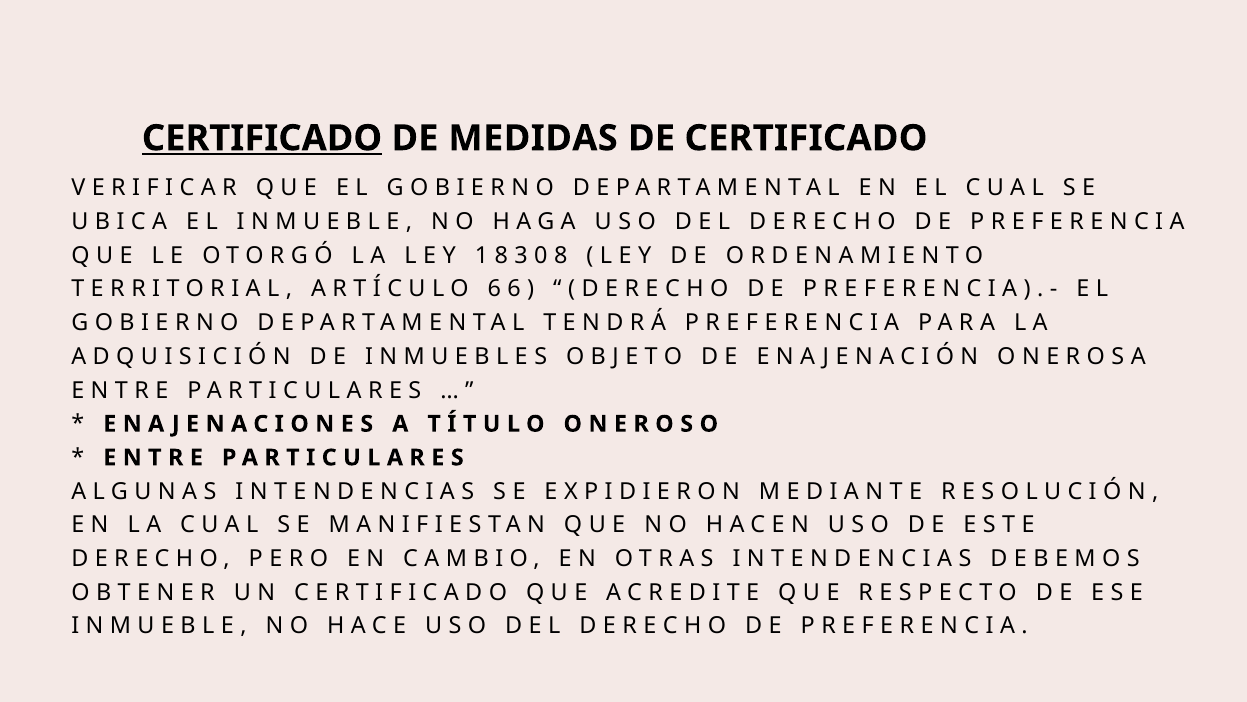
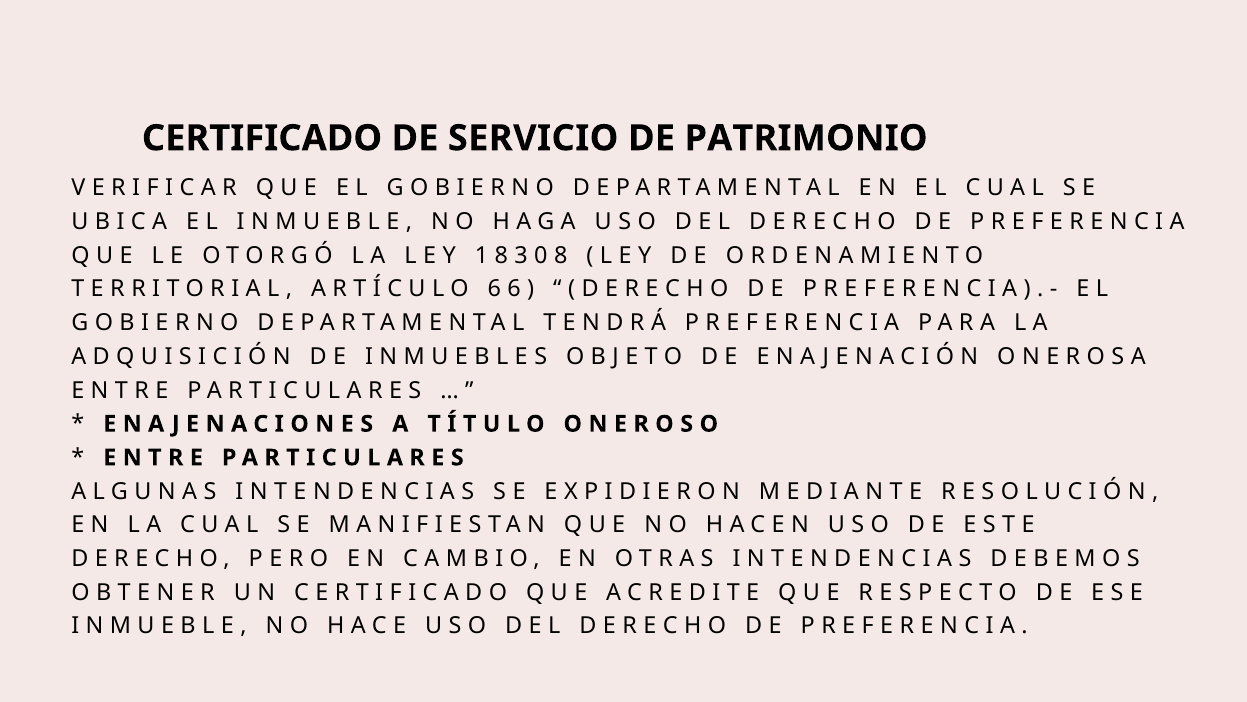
CERTIFICADO underline: present -> none (262, 138)
MEDIDAS: MEDIDAS -> SERVICIO (533, 138)
DE CERTIFICADO: CERTIFICADO -> PATRIMONIO (806, 138)
